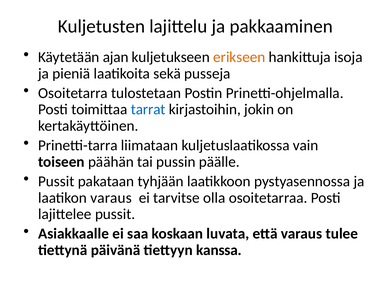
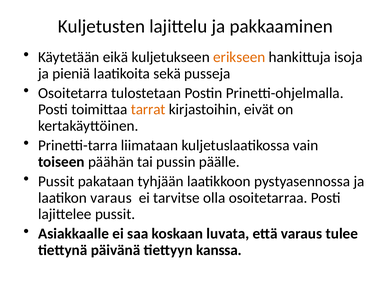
ajan: ajan -> eikä (116, 57)
tarrat colour: blue -> orange (148, 110)
jokin: jokin -> eivät (259, 110)
